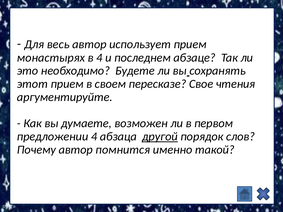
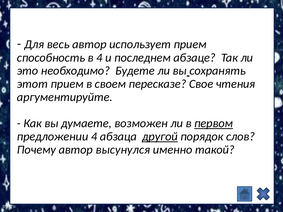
монастырях: монастырях -> способность (51, 58)
первом underline: none -> present (214, 124)
помнится: помнится -> высунулся (123, 150)
